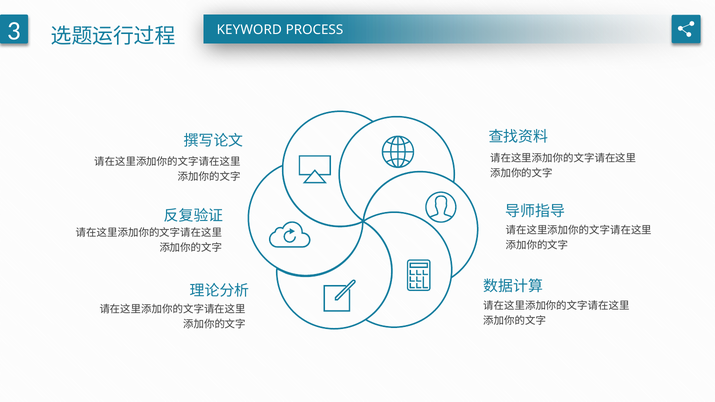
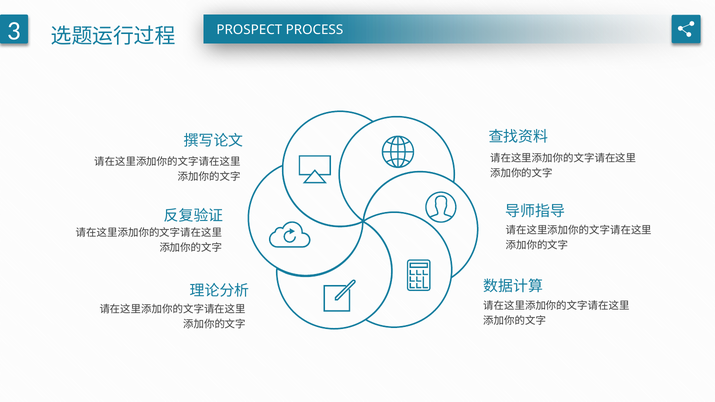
KEYWORD: KEYWORD -> PROSPECT (249, 30)
